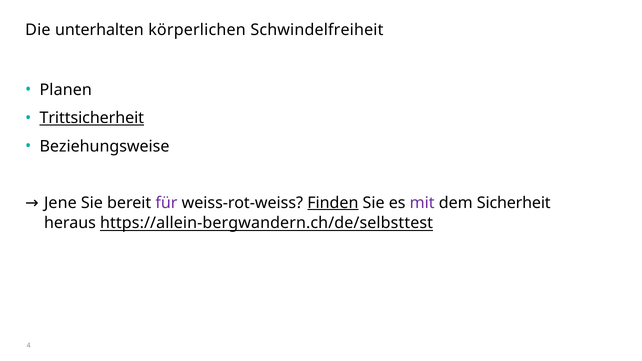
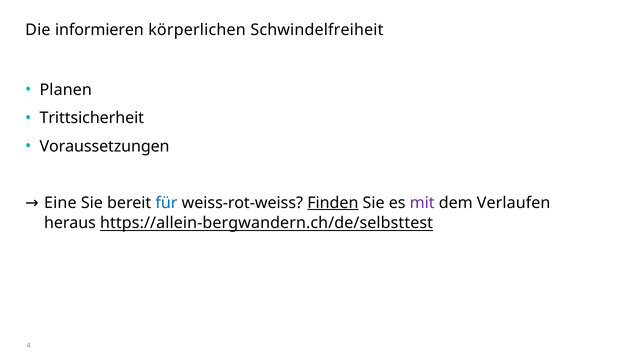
unterhalten: unterhalten -> informieren (99, 30)
Trittsicherheit underline: present -> none (92, 118)
Beziehungsweise: Beziehungsweise -> Voraussetzungen (105, 146)
Jene: Jene -> Eine (60, 203)
für colour: purple -> blue (166, 203)
Sicherheit: Sicherheit -> Verlaufen (514, 203)
